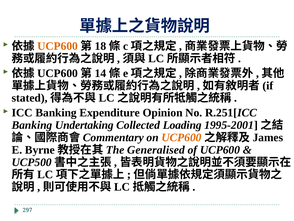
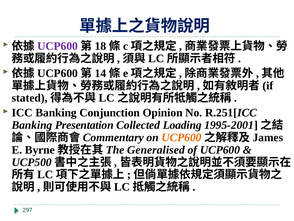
UCP600 colour: orange -> purple (58, 46)
Expenditure: Expenditure -> Conjunction (110, 113)
Undertaking: Undertaking -> Presentation (84, 125)
